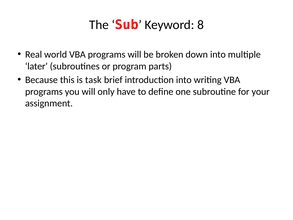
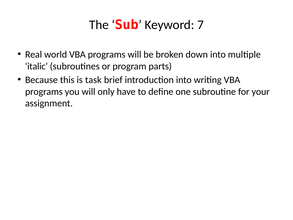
8: 8 -> 7 (201, 25)
later: later -> italic (36, 66)
